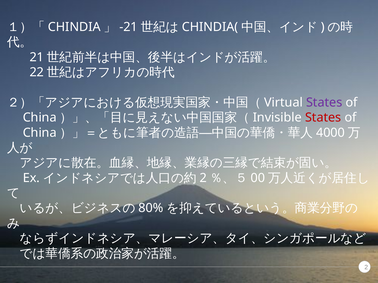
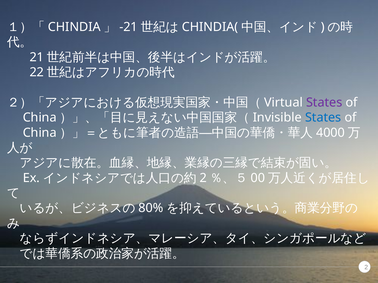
States colour: red -> blue (323, 118)
